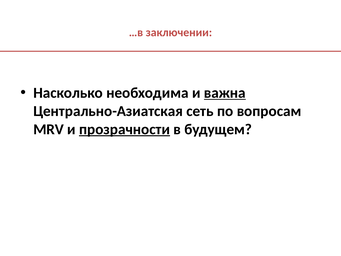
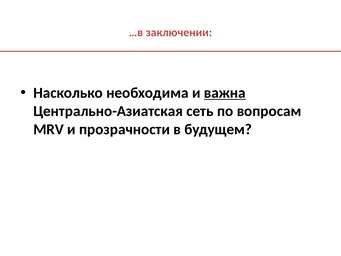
прозрачности underline: present -> none (125, 129)
